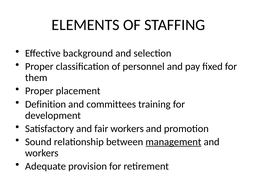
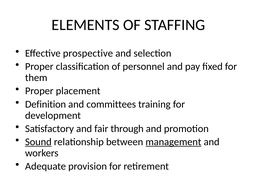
background: background -> prospective (88, 53)
fair workers: workers -> through (127, 128)
Sound underline: none -> present (38, 142)
